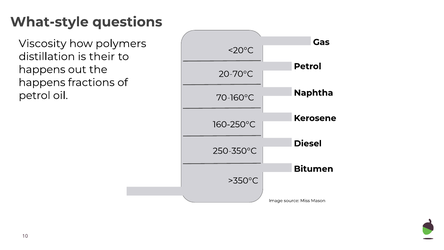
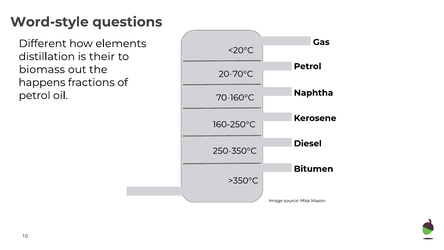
What-style: What-style -> Word-style (49, 22)
Viscosity: Viscosity -> Different (43, 44)
polymers: polymers -> elements (121, 44)
happens: happens -> biomass (42, 69)
